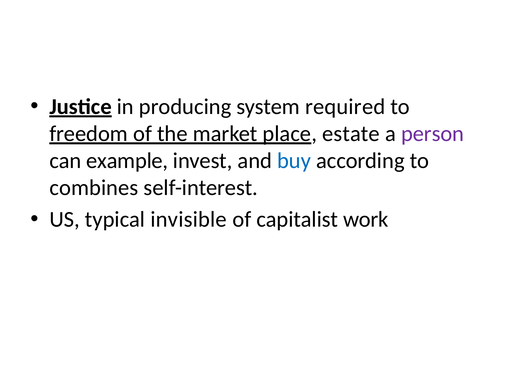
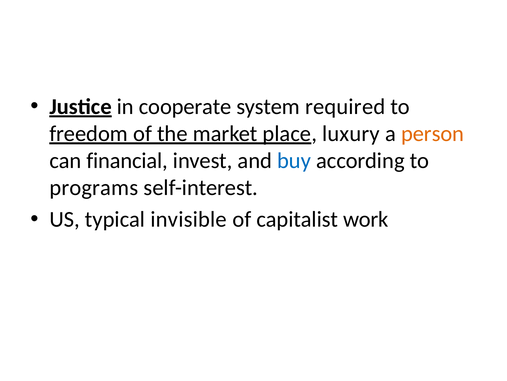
producing: producing -> cooperate (185, 106)
estate: estate -> luxury (351, 133)
person colour: purple -> orange (433, 133)
example: example -> financial (127, 160)
combines: combines -> programs (94, 187)
